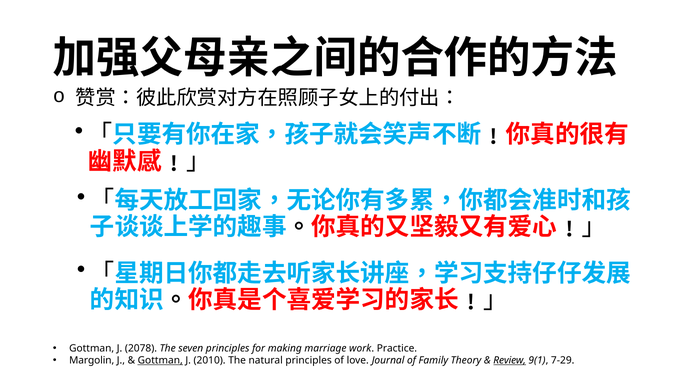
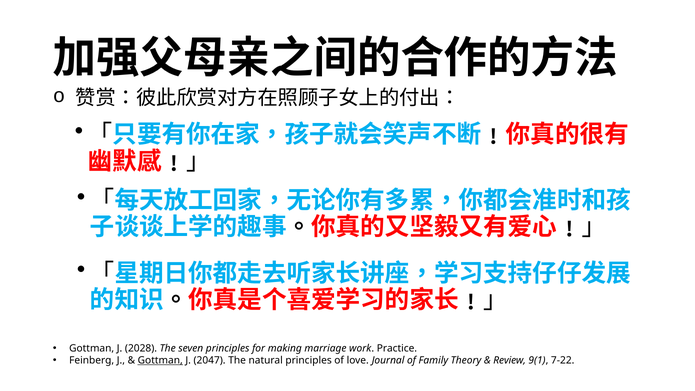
2078: 2078 -> 2028 (141, 348)
Margolin: Margolin -> Feinberg (92, 360)
2010: 2010 -> 2047 (210, 360)
Review underline: present -> none (510, 360)
7-29: 7-29 -> 7-22 (563, 360)
